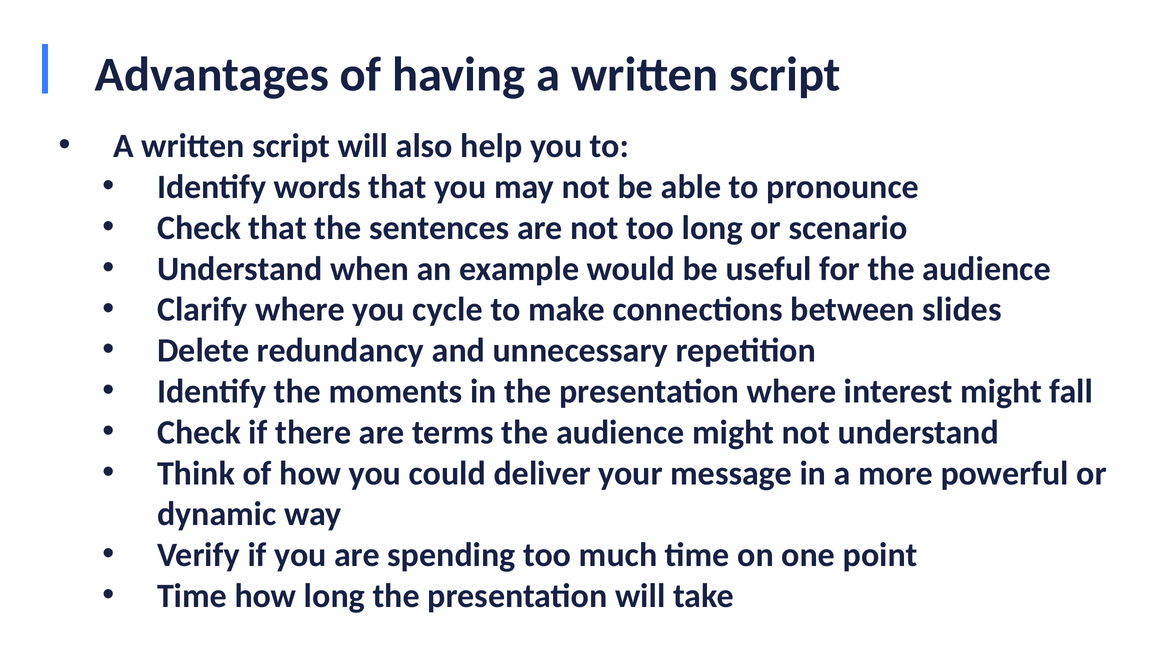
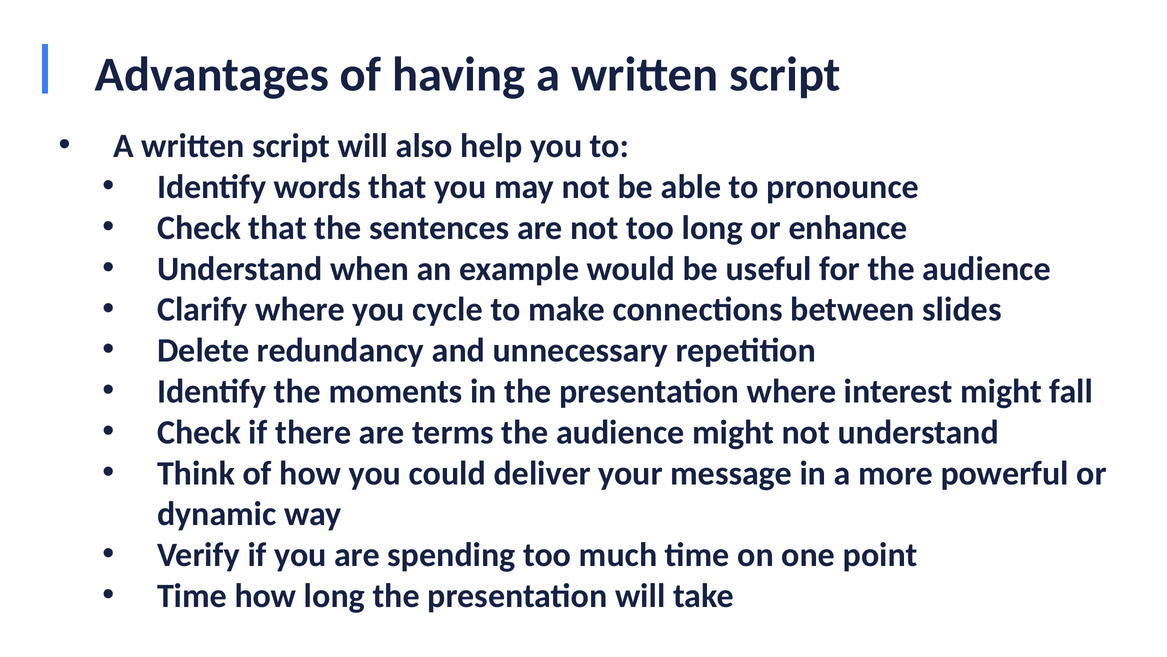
scenario: scenario -> enhance (848, 228)
